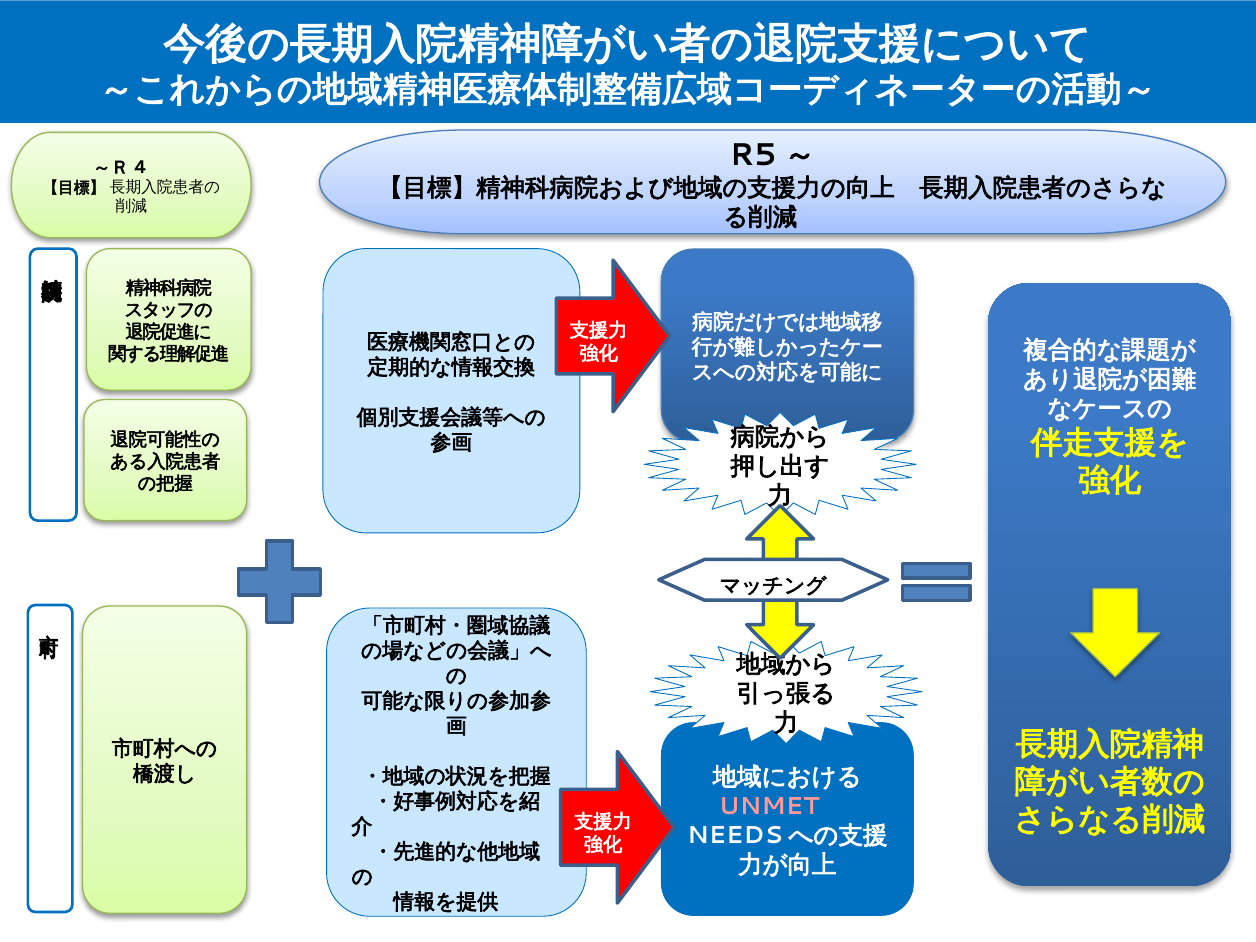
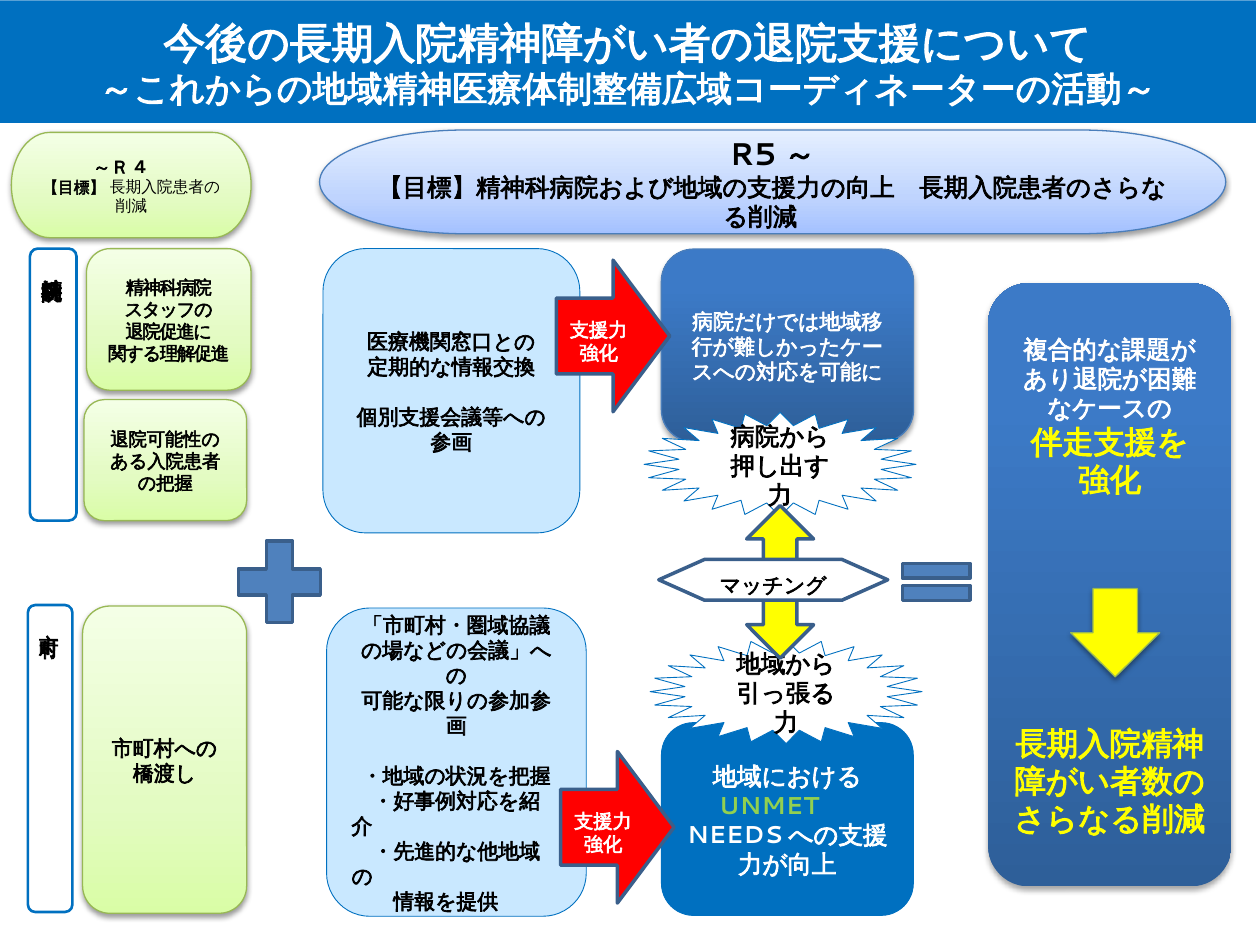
UNMET colour: pink -> light green (769, 806)
